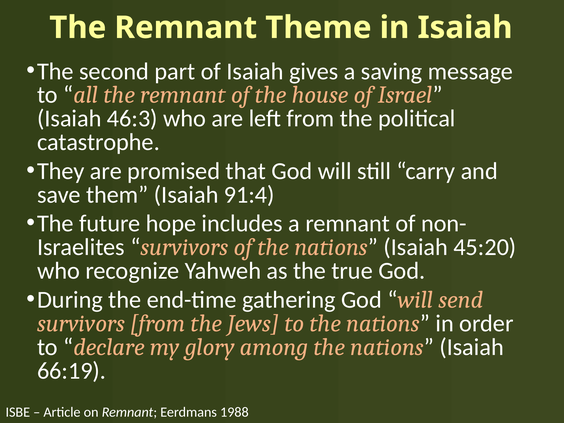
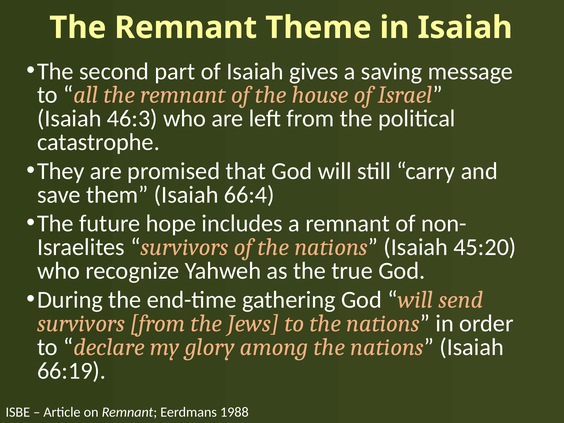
91:4: 91:4 -> 66:4 (249, 195)
